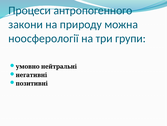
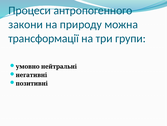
ноосферології: ноосферології -> трансформації (44, 38)
